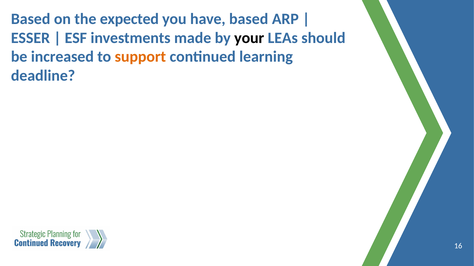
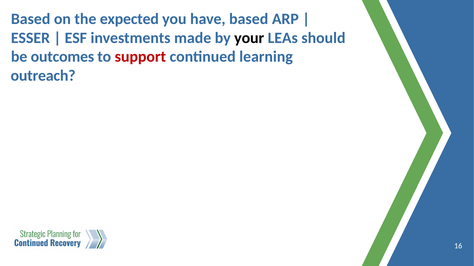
increased: increased -> outcomes (62, 57)
support colour: orange -> red (140, 57)
deadline: deadline -> outreach (43, 76)
